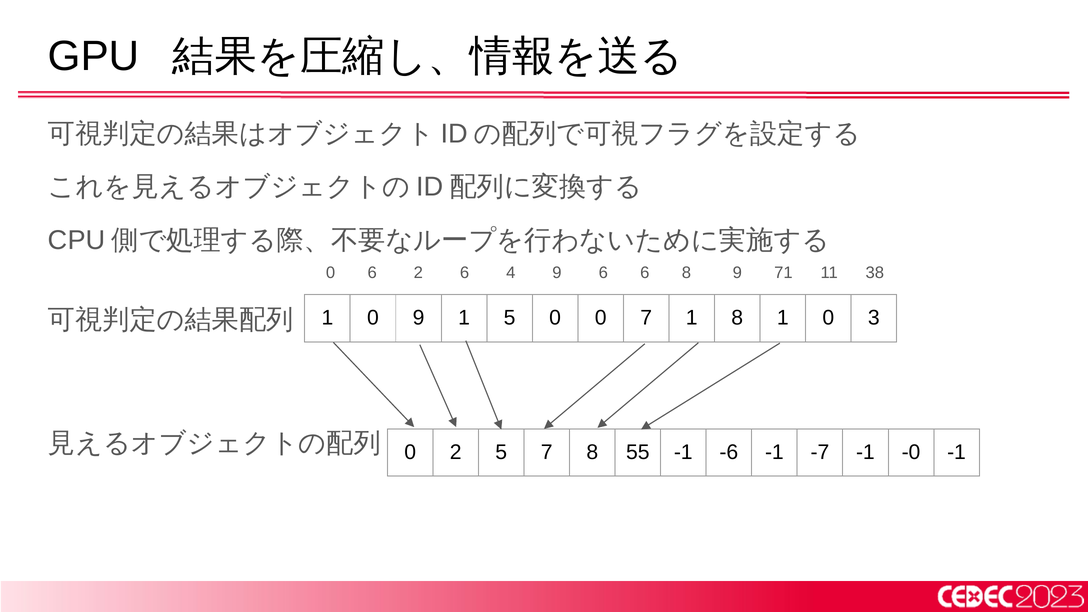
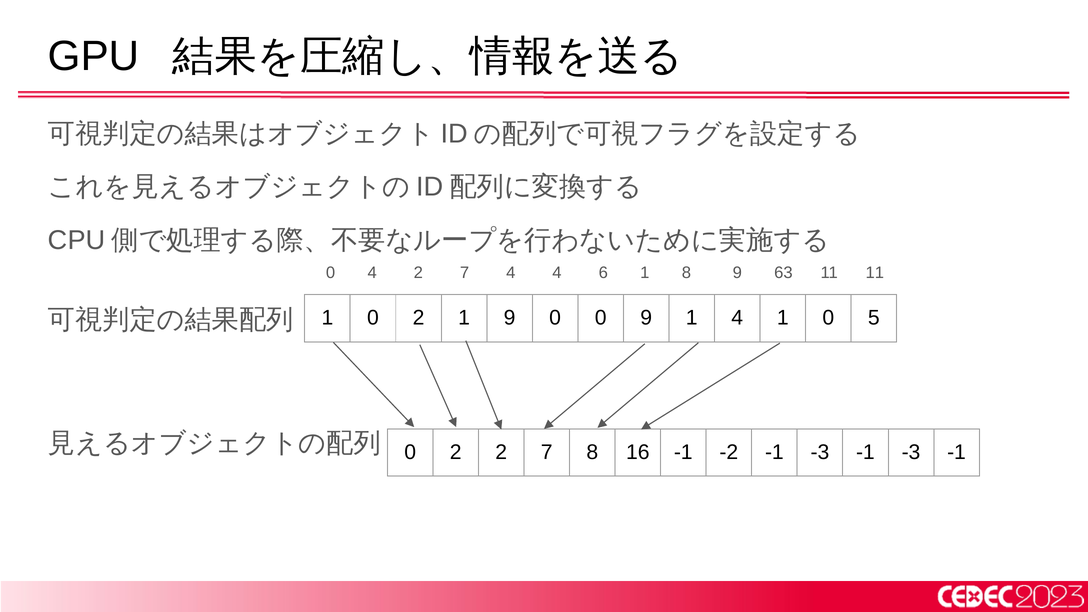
0 6: 6 -> 4 (372, 273)
6: 6 -> 7 (465, 273)
4 9: 9 -> 4 (557, 273)
6 6: 6 -> 1 (645, 273)
71: 71 -> 63 (783, 273)
11 38: 38 -> 11 (875, 273)
1 0 9: 9 -> 2 (419, 318)
1 5: 5 -> 9 (510, 318)
0 7: 7 -> 9 (646, 318)
1 8: 8 -> 4 (737, 318)
3: 3 -> 5 (874, 318)
2 5: 5 -> 2 (501, 452)
55: 55 -> 16 (638, 452)
-6: -6 -> -2 (729, 452)
-7: -7 -> -3 (820, 452)
-0: -0 -> -3 (911, 452)
